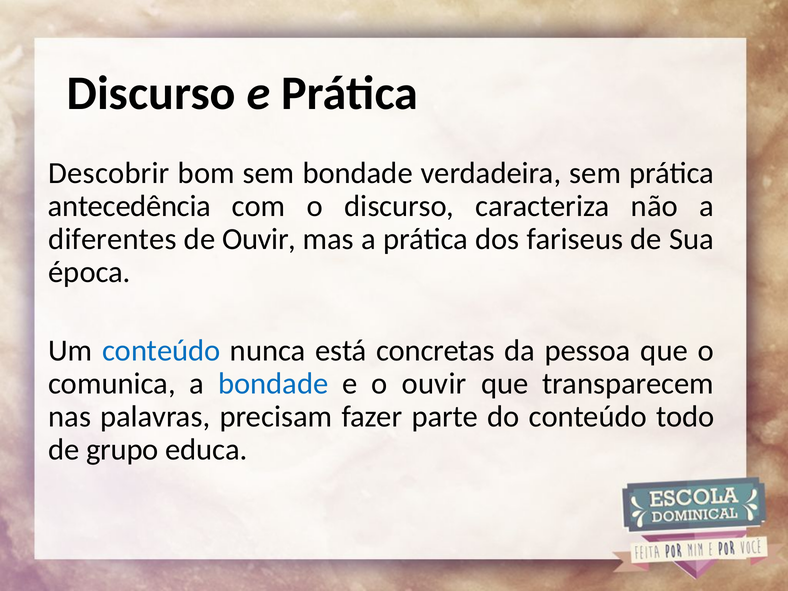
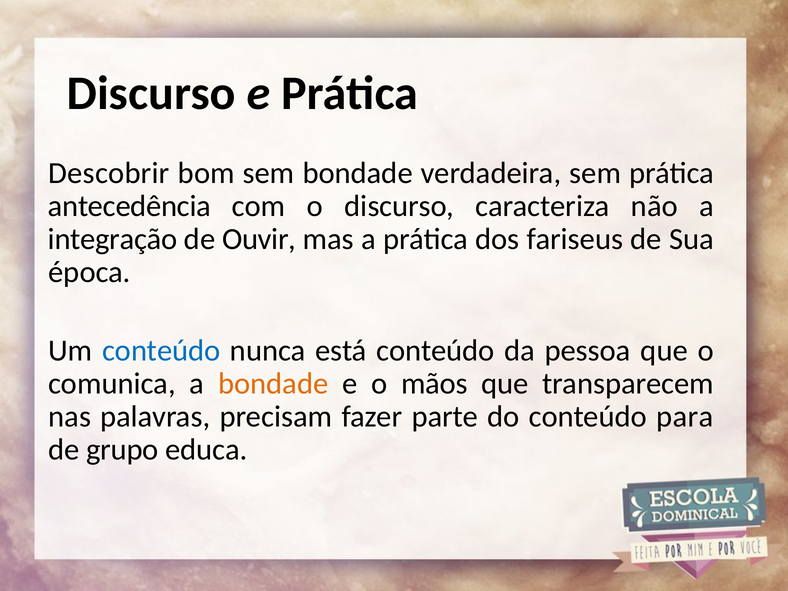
diferentes: diferentes -> integração (113, 239)
está concretas: concretas -> conteúdo (435, 351)
bondade colour: blue -> orange (273, 384)
o ouvir: ouvir -> mãos (434, 384)
todo: todo -> para (685, 417)
